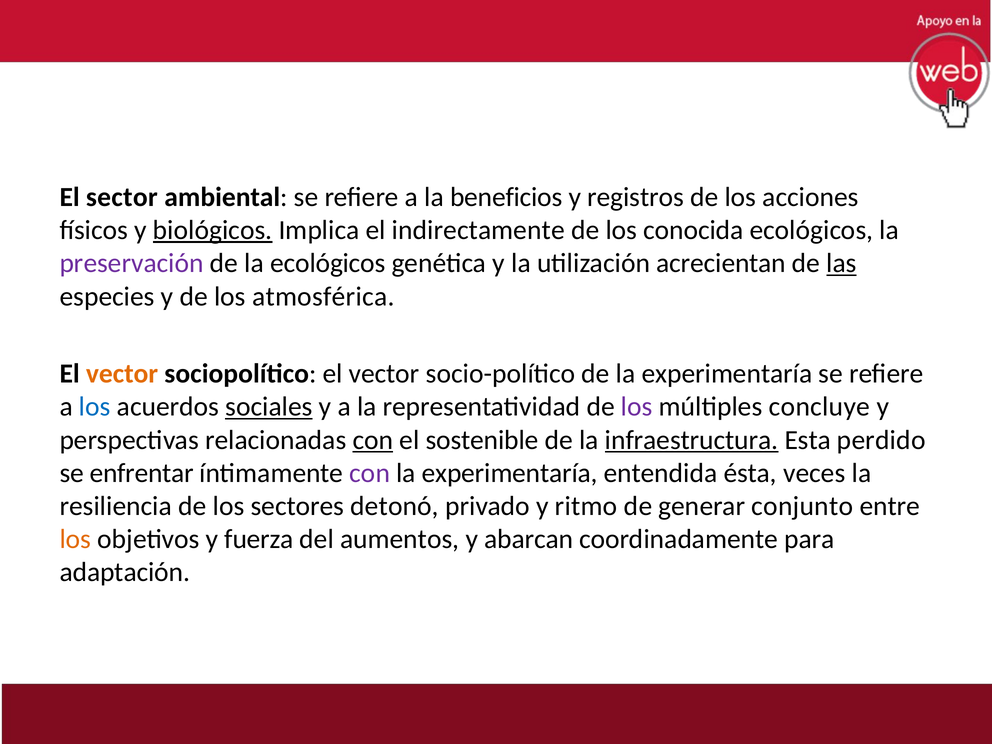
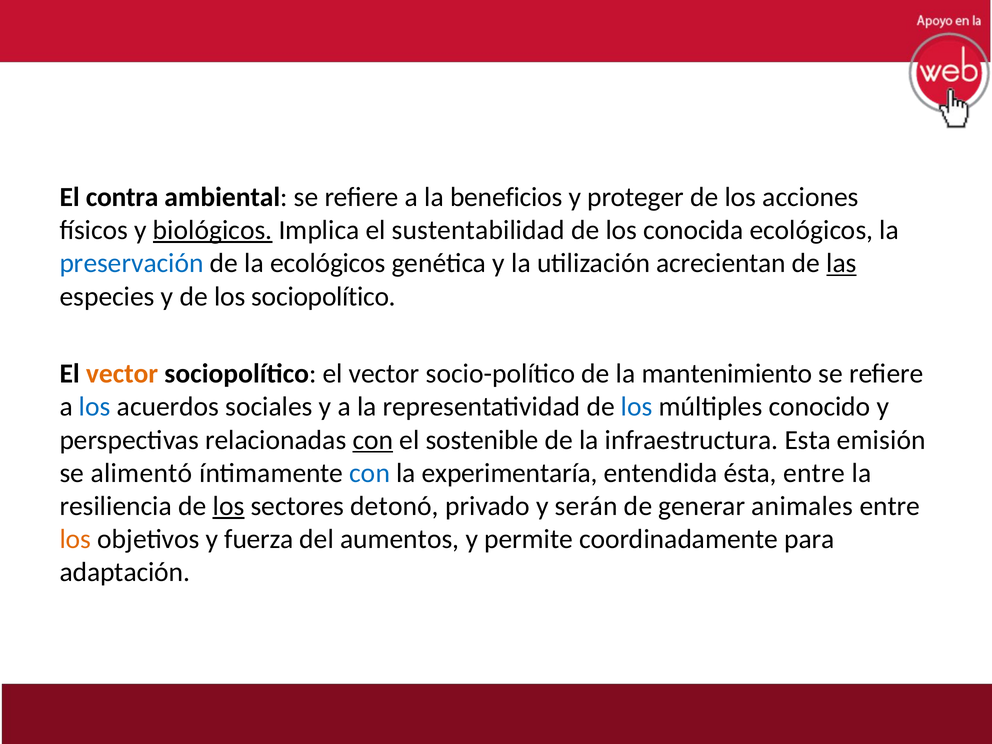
sector: sector -> contra (122, 197)
registros: registros -> proteger (636, 197)
indirectamente: indirectamente -> sustentabilidad (478, 230)
preservación colour: purple -> blue (132, 263)
los atmosférica: atmosférica -> sociopolítico (324, 296)
de la experimentaría: experimentaría -> mantenimiento (727, 374)
sociales underline: present -> none (269, 407)
los colour: purple -> blue (637, 407)
concluye: concluye -> conocido (820, 407)
infraestructura underline: present -> none (692, 440)
perdido: perdido -> emisión (881, 440)
enfrentar: enfrentar -> alimentó (142, 473)
con colour: purple -> blue (370, 473)
ésta veces: veces -> entre (814, 473)
los underline: none -> present (229, 506)
ritmo: ritmo -> serán (586, 506)
conjunto: conjunto -> animales (802, 506)
abarcan: abarcan -> permite (529, 539)
